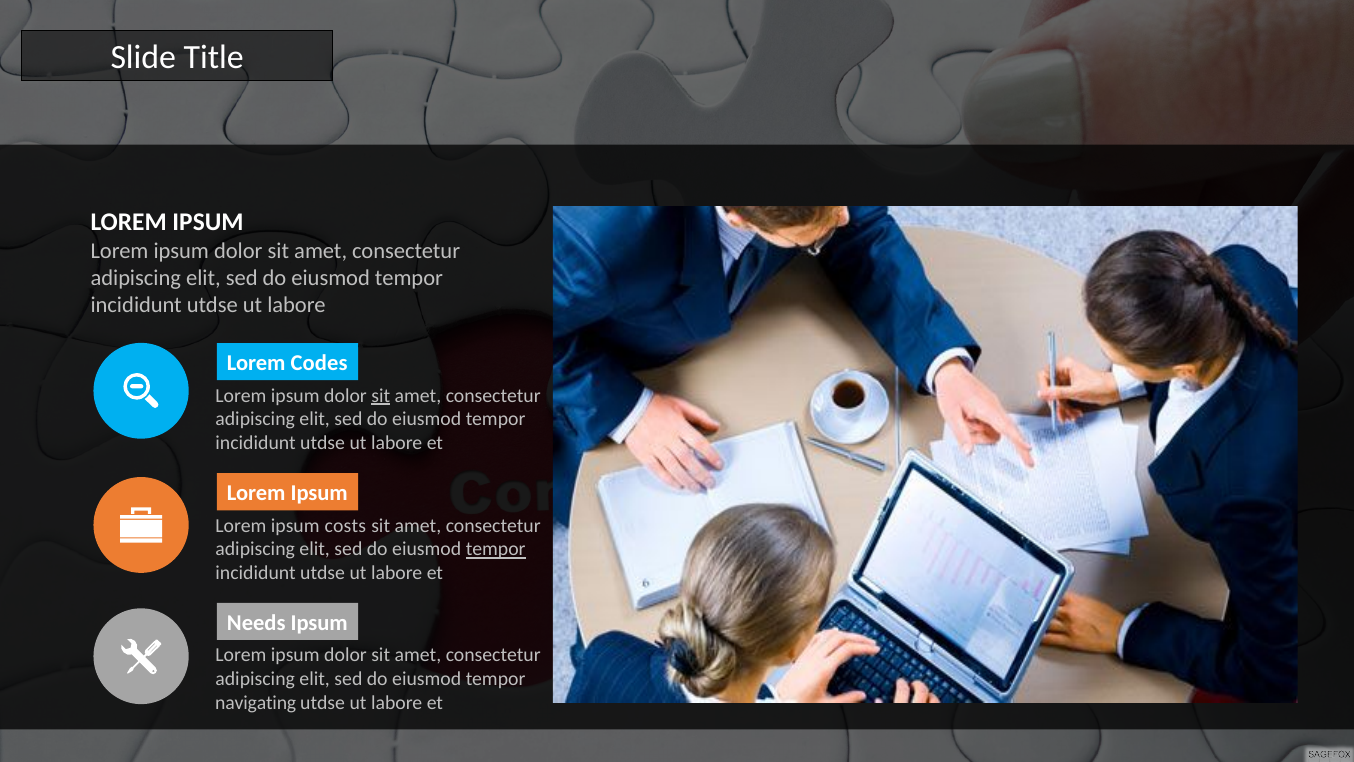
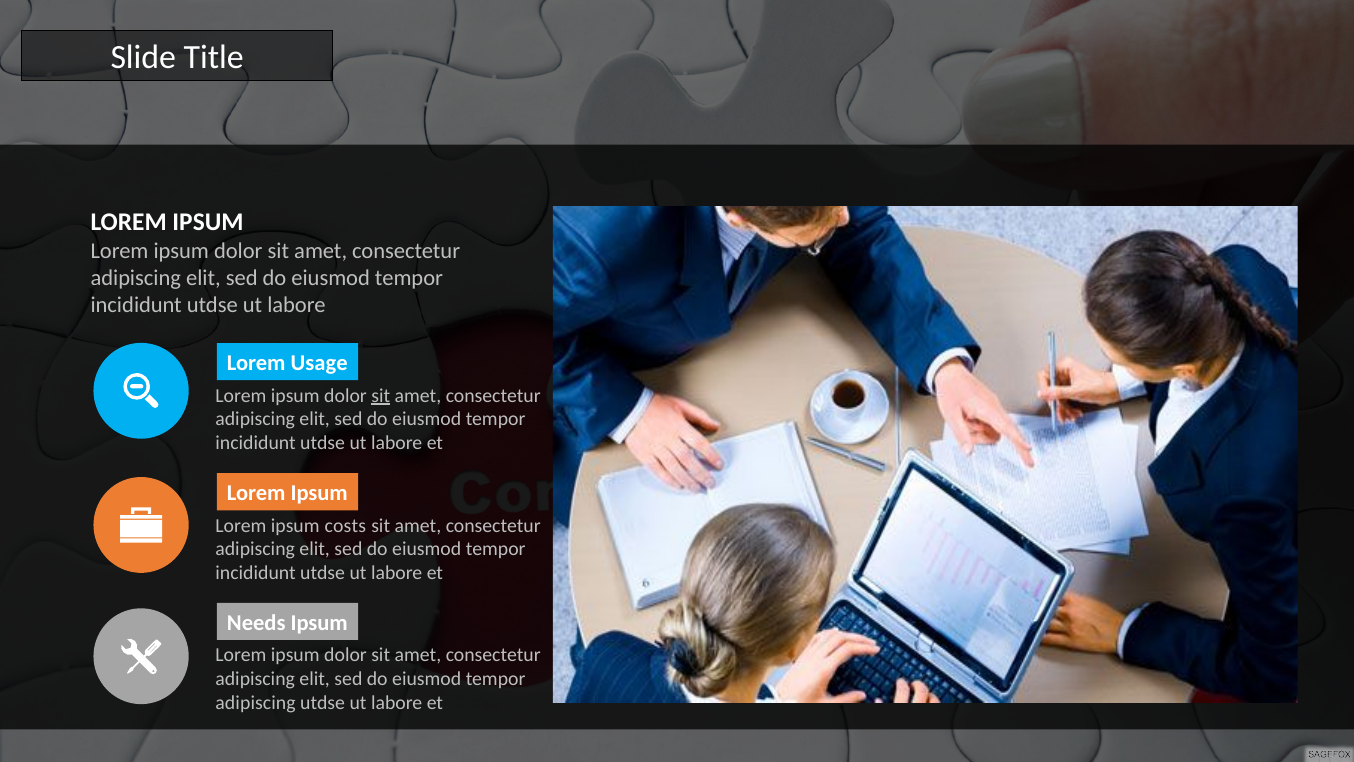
Codes: Codes -> Usage (319, 363)
tempor underline: present -> none (496, 549)
navigating: navigating -> adipiscing (256, 702)
